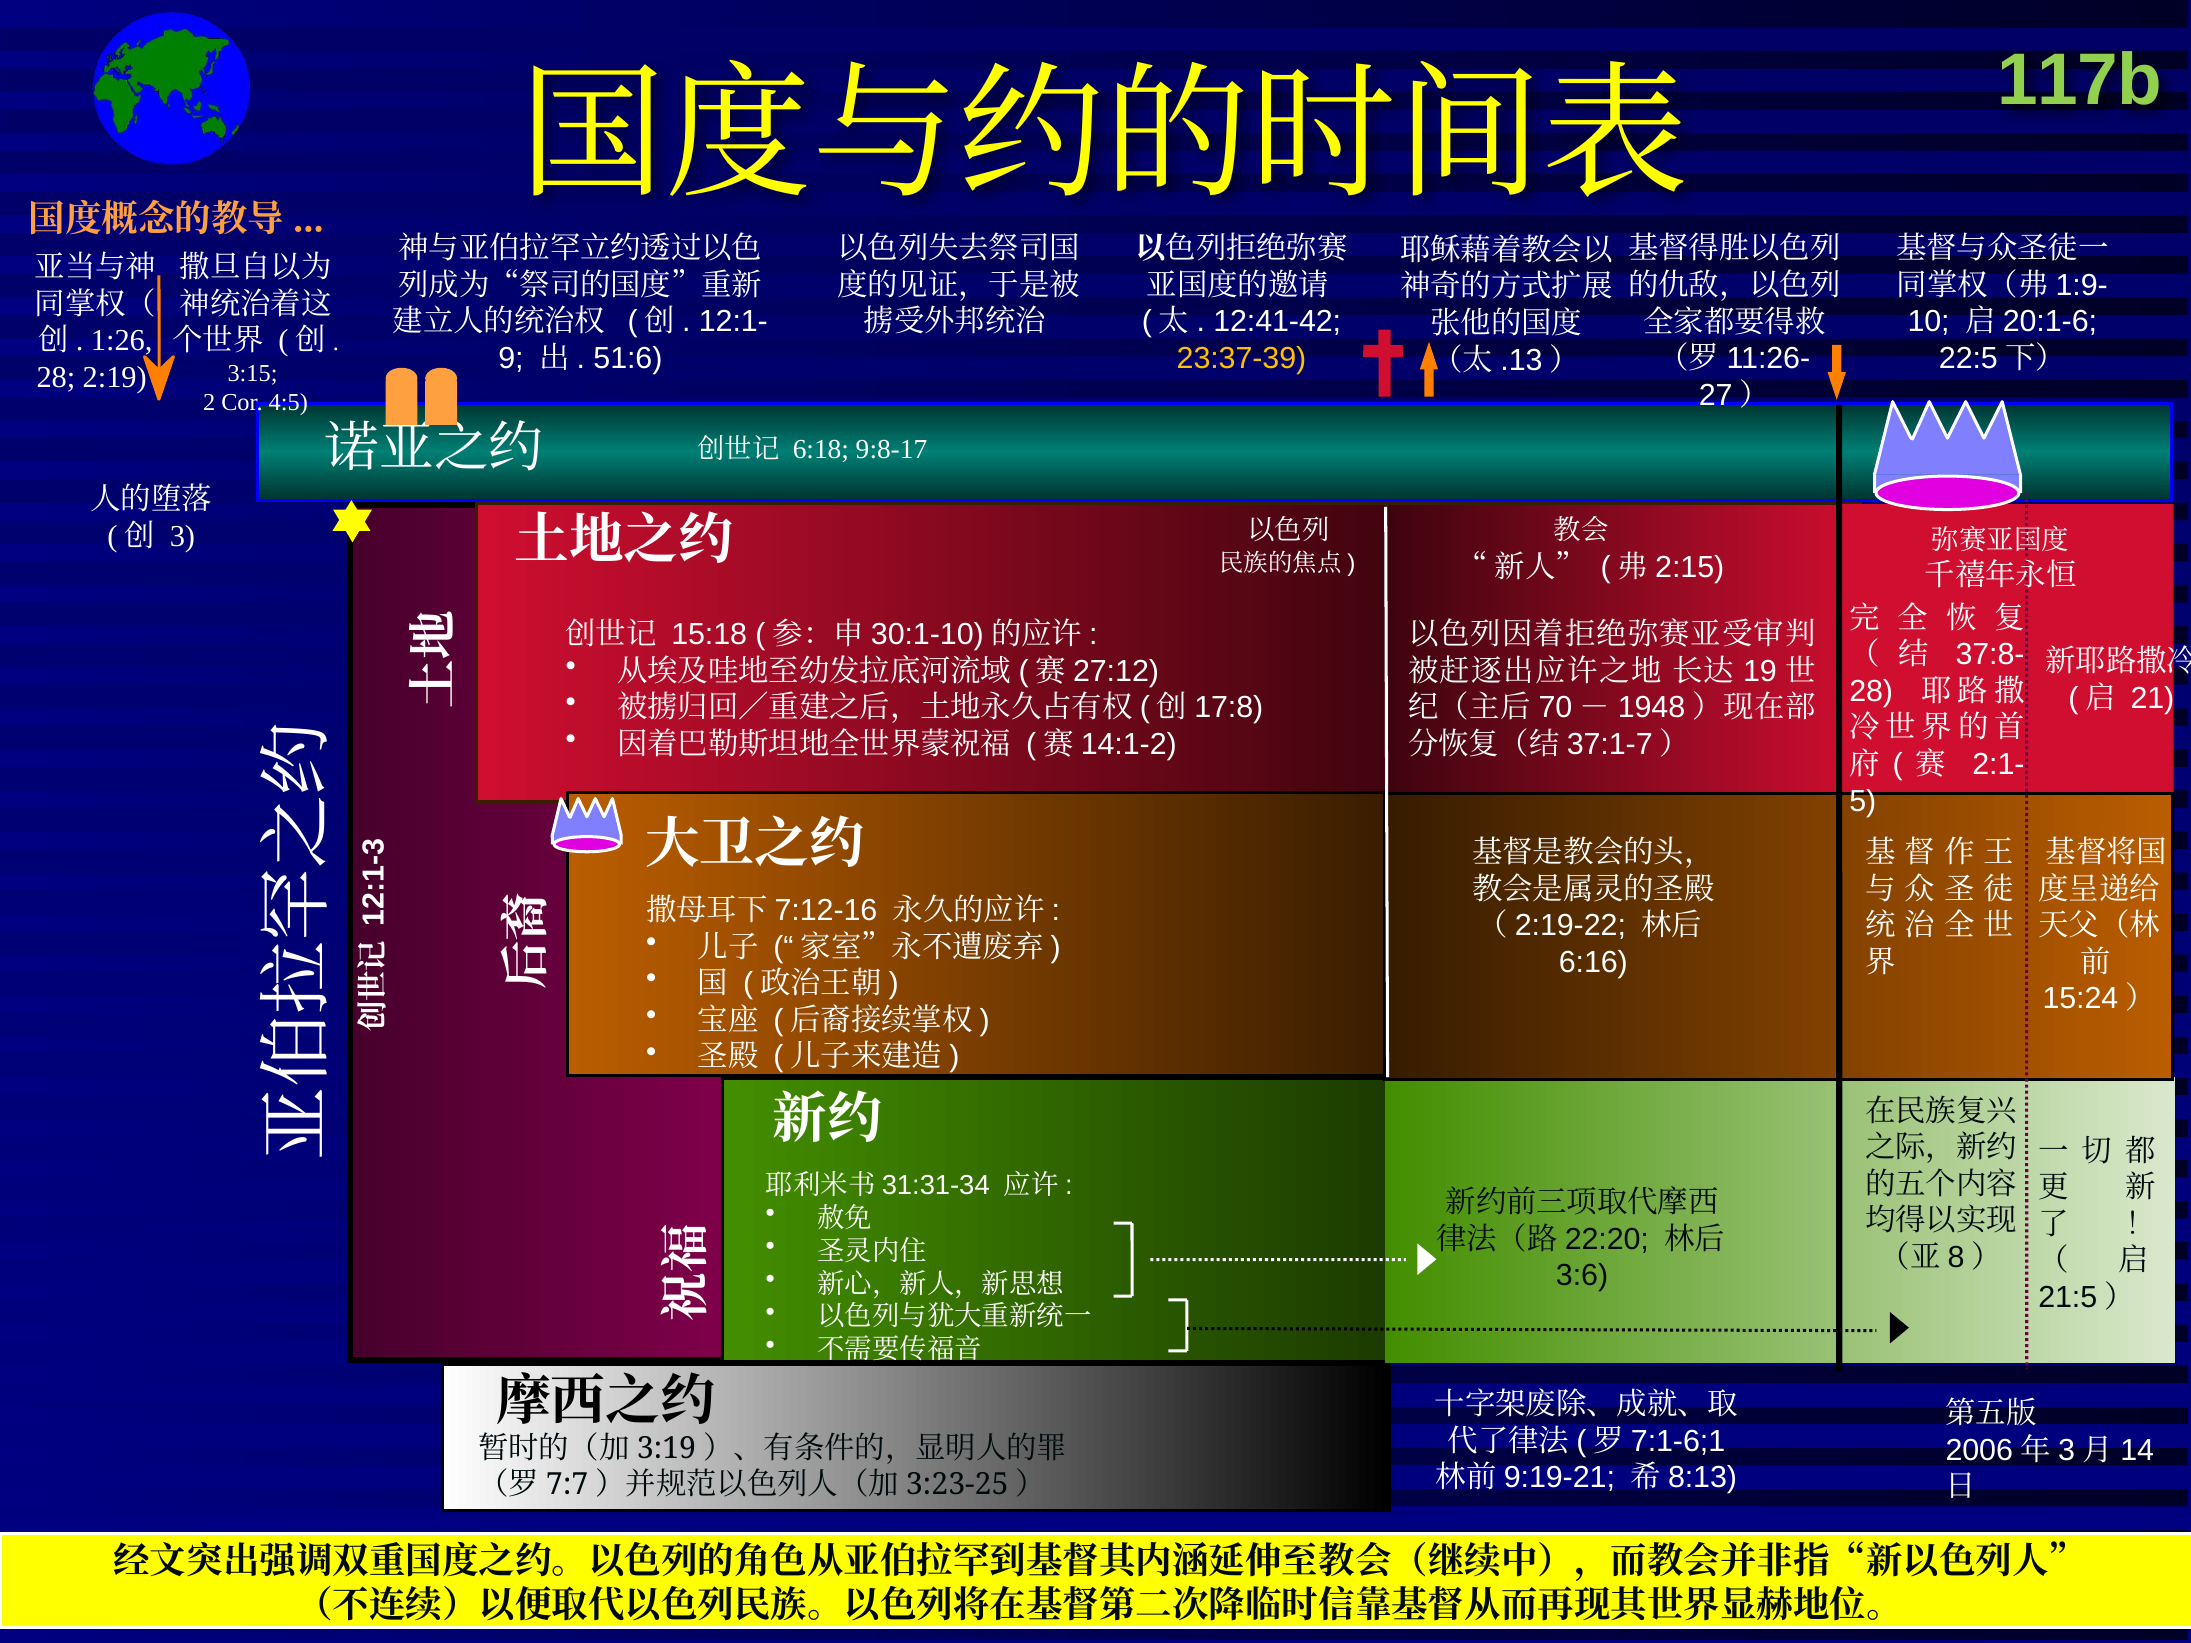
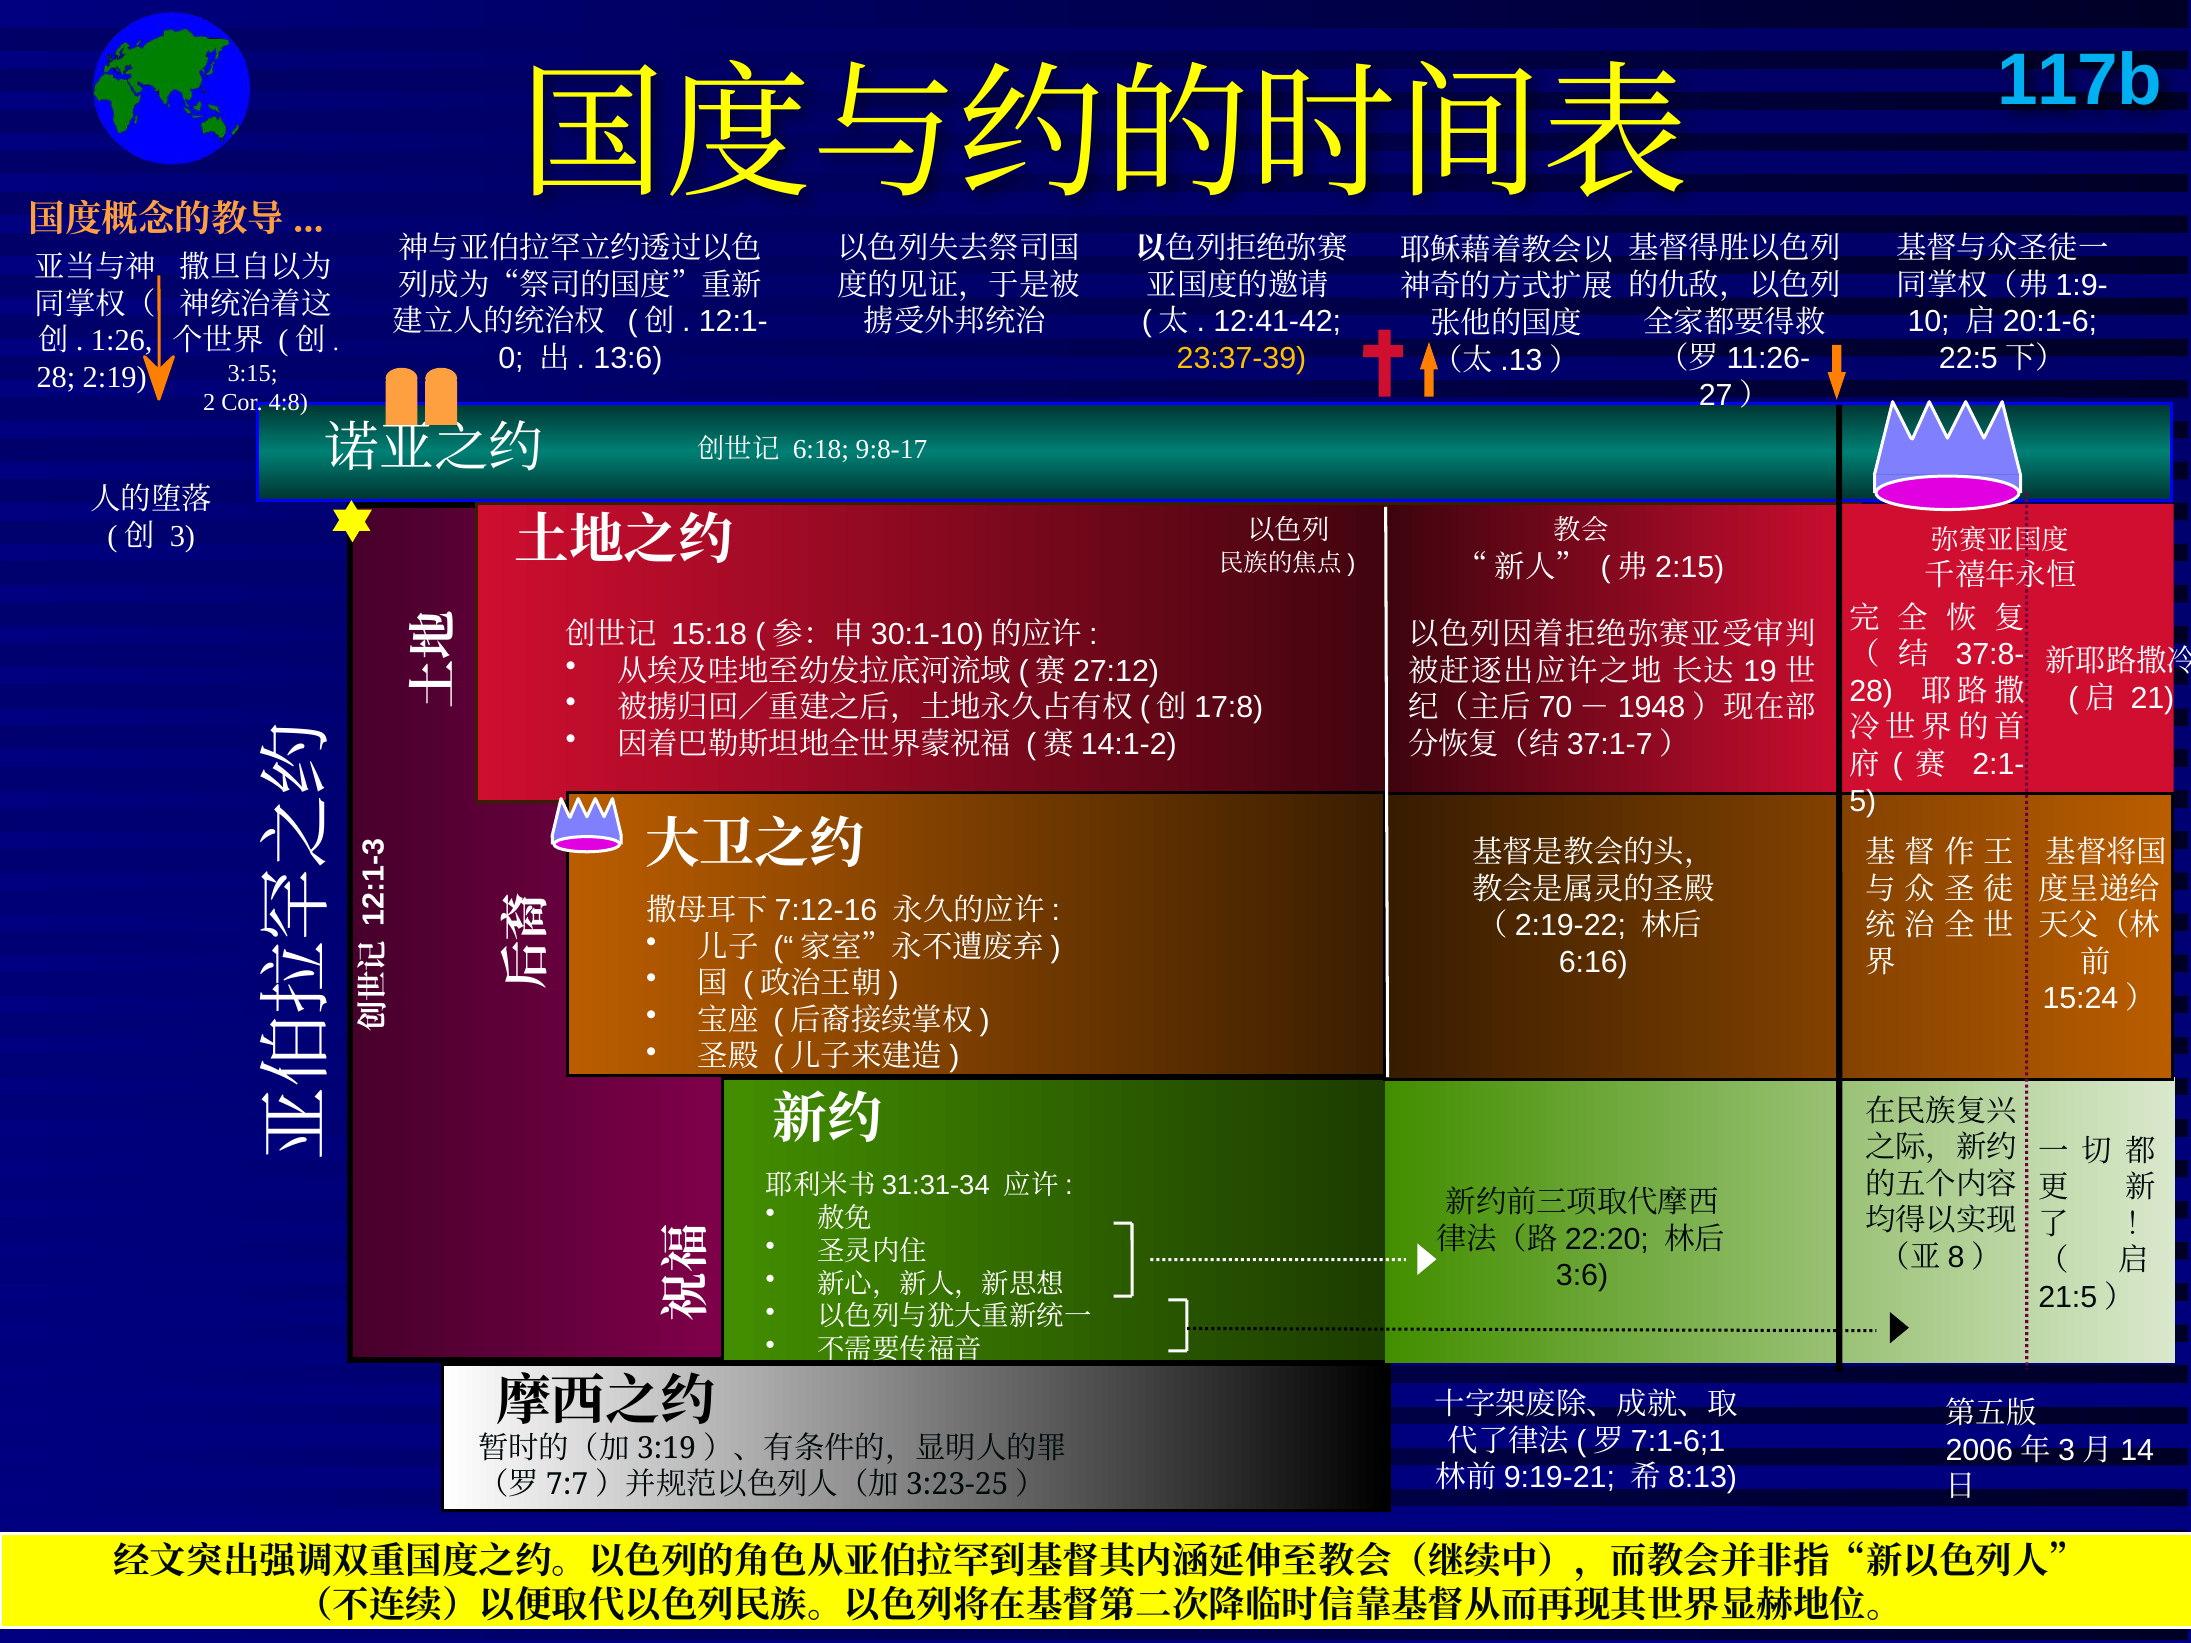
117b colour: light green -> light blue (2080, 81)
9: 9 -> 0 (511, 358)
51:6: 51:6 -> 13:6 (628, 358)
4:5: 4:5 -> 4:8 (288, 402)
